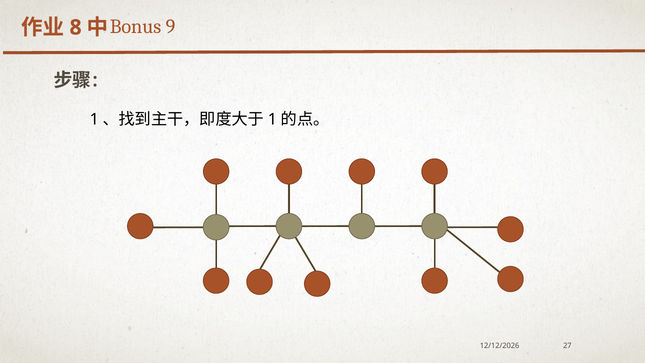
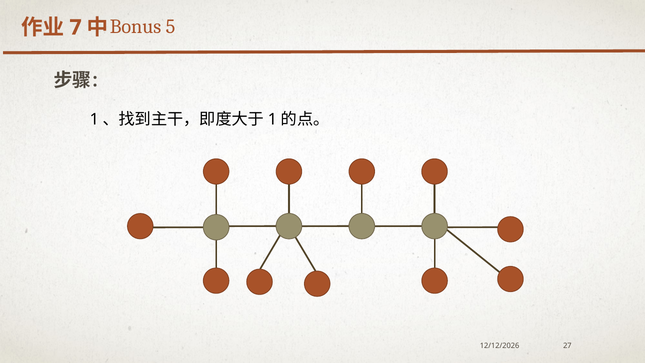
9: 9 -> 5 (170, 27)
8: 8 -> 7 (76, 27)
